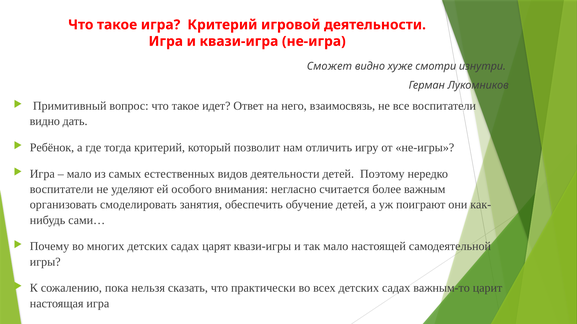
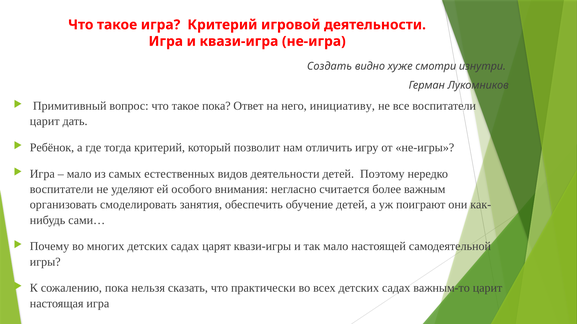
Сможет: Сможет -> Создать (329, 66)
такое идет: идет -> пока (216, 106)
взаимосвязь: взаимосвязь -> инициативу (342, 106)
видно: видно -> царит (45, 122)
